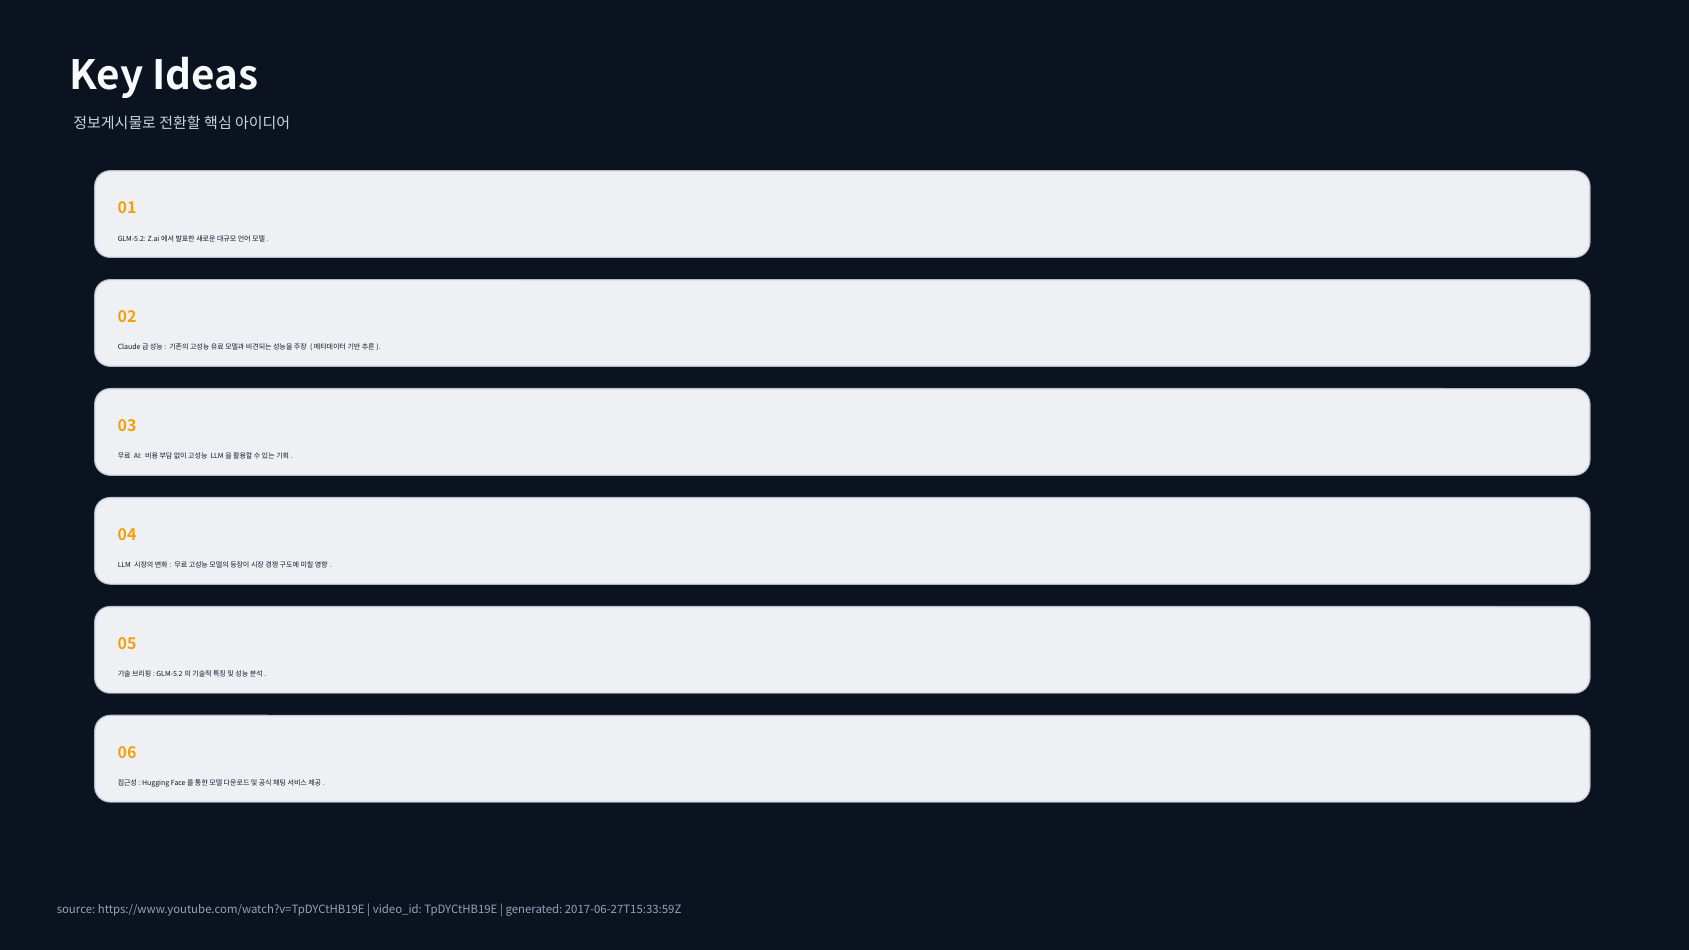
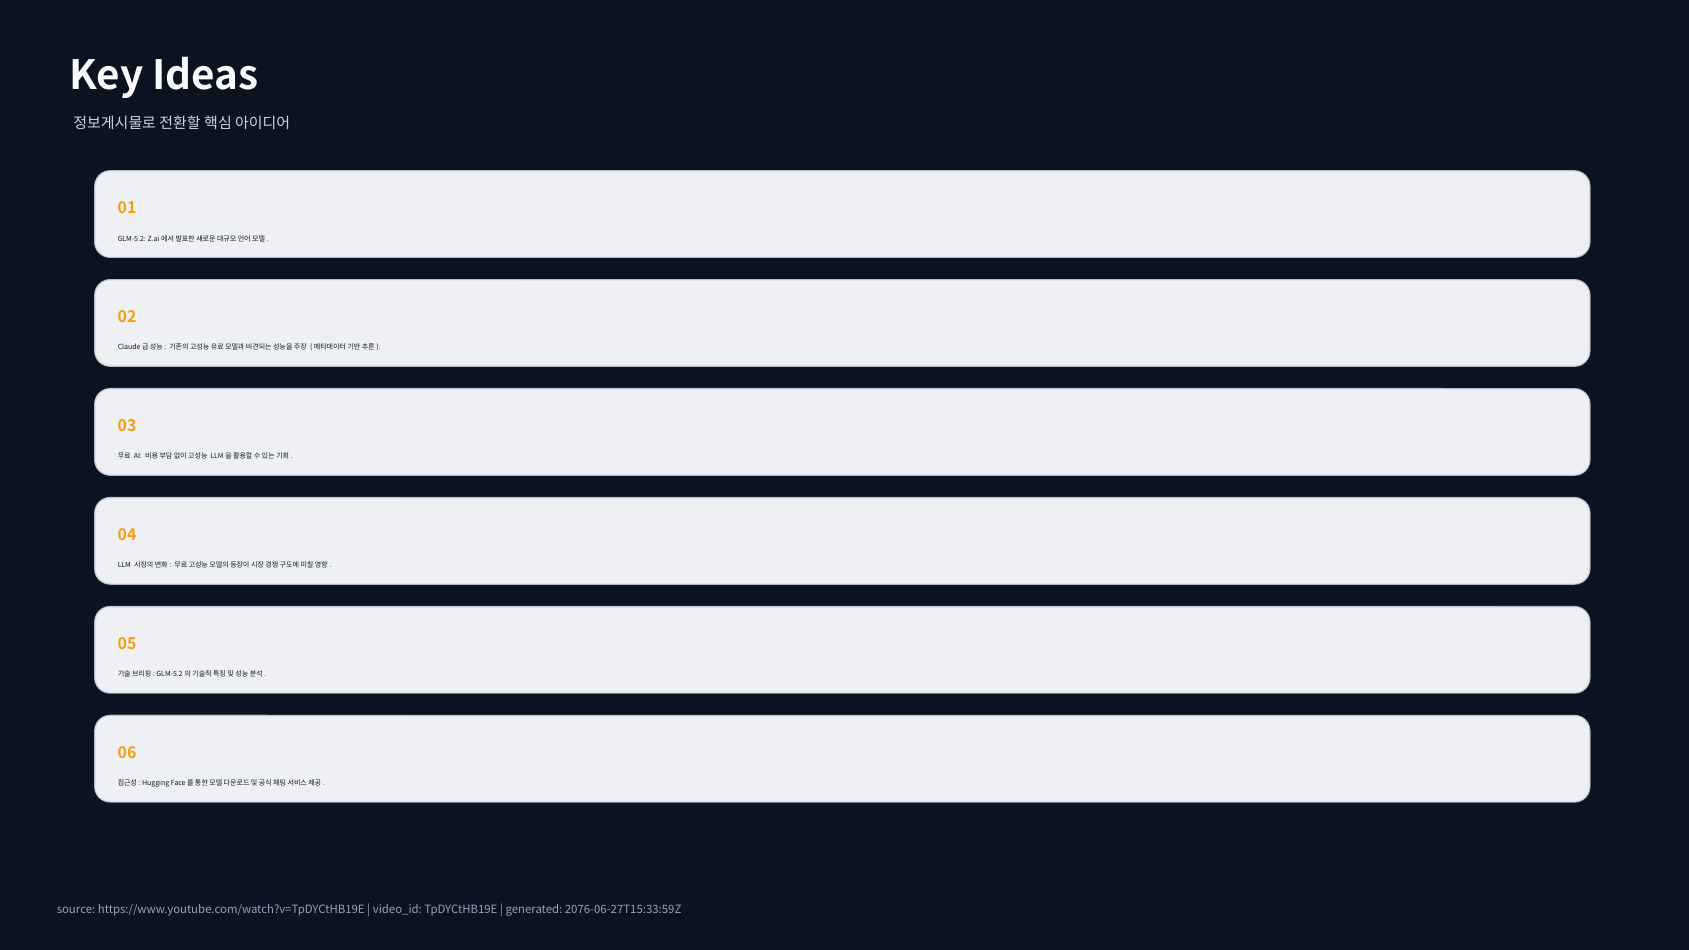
2017-06-27T15:33:59Z: 2017-06-27T15:33:59Z -> 2076-06-27T15:33:59Z (623, 910)
